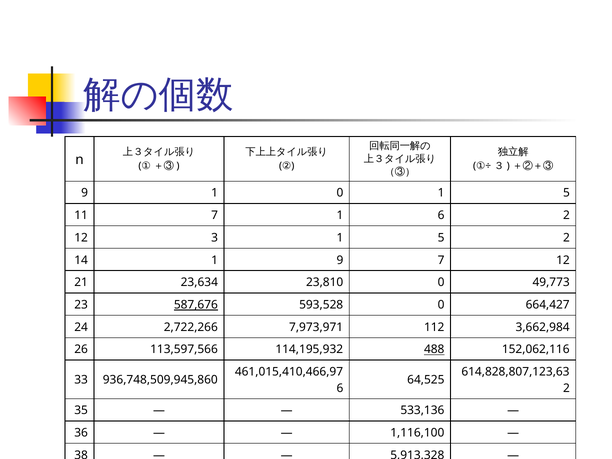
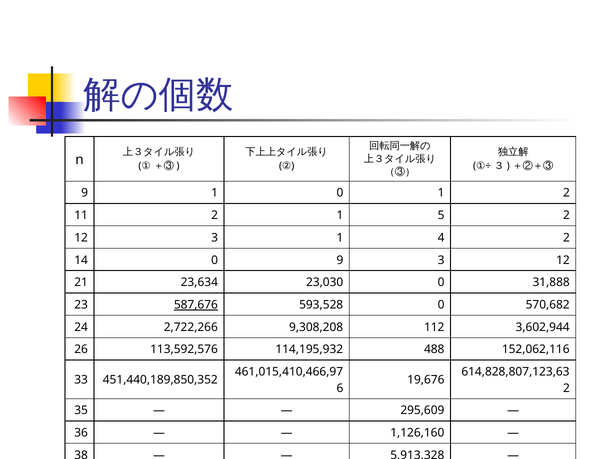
0 1 5: 5 -> 2 (566, 193)
11 7: 7 -> 2 (215, 215)
1 6: 6 -> 5 (441, 215)
3 1 5: 5 -> 4 (441, 238)
14 1: 1 -> 0 (215, 260)
9 7: 7 -> 3 (441, 260)
23,810: 23,810 -> 23,030 (325, 282)
49,773: 49,773 -> 31,888 (551, 282)
664,427: 664,427 -> 570,682 (548, 305)
7,973,971: 7,973,971 -> 9,308,208 (316, 327)
3,662,984: 3,662,984 -> 3,602,944 (543, 327)
113,597,566: 113,597,566 -> 113,592,576 (184, 350)
488 underline: present -> none (434, 350)
936,748,509,945,860: 936,748,509,945,860 -> 451,440,189,850,352 (160, 380)
64,525: 64,525 -> 19,676 (426, 380)
533,136: 533,136 -> 295,609 (422, 410)
1,116,100: 1,116,100 -> 1,126,160 (417, 433)
